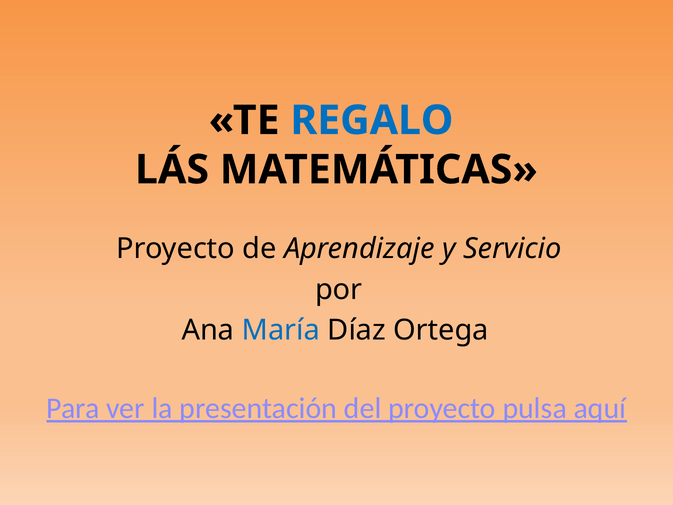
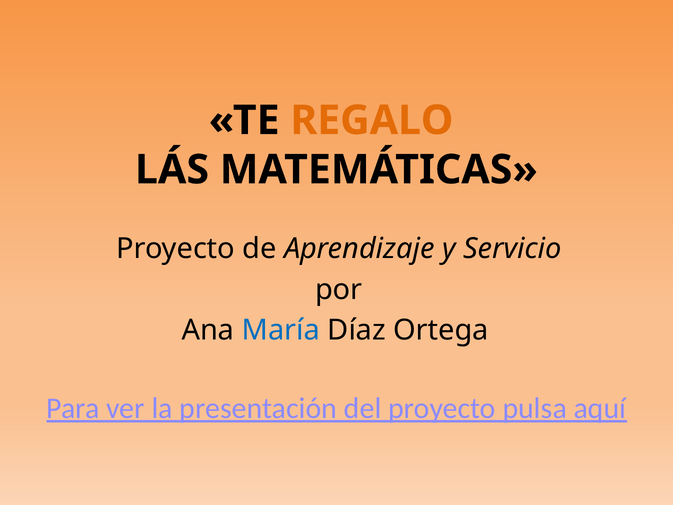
REGALO colour: blue -> orange (372, 120)
